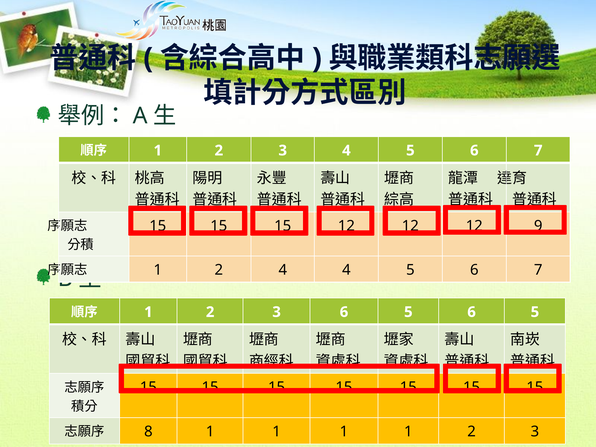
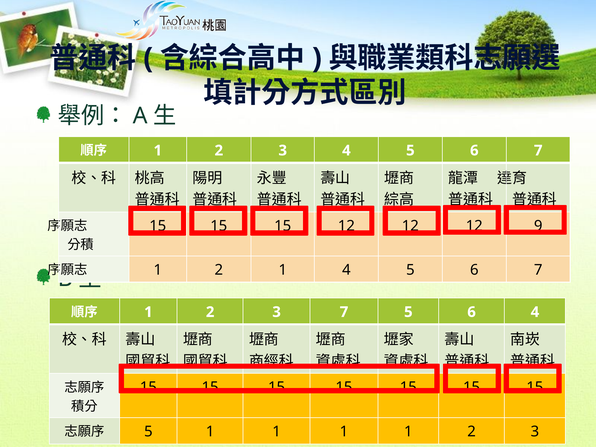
2 4: 4 -> 1 (283, 270)
3 6: 6 -> 7 (344, 312)
5 6 5: 5 -> 4 (535, 312)
8: 8 -> 5 (148, 432)
